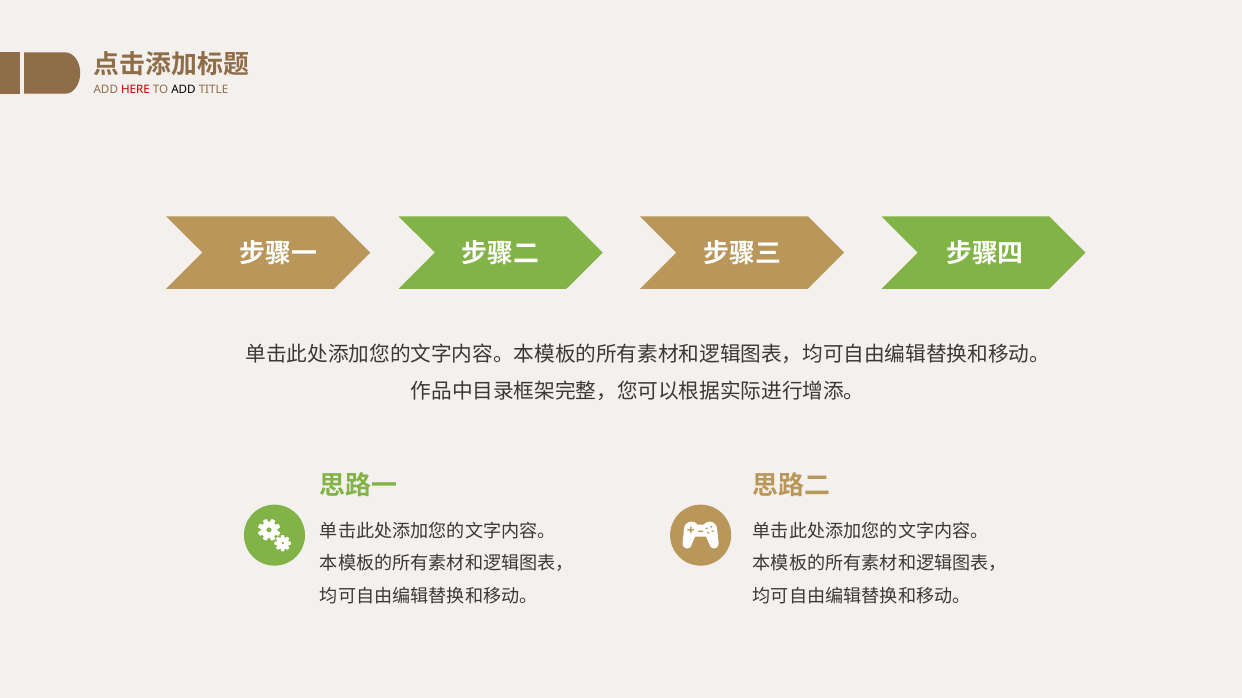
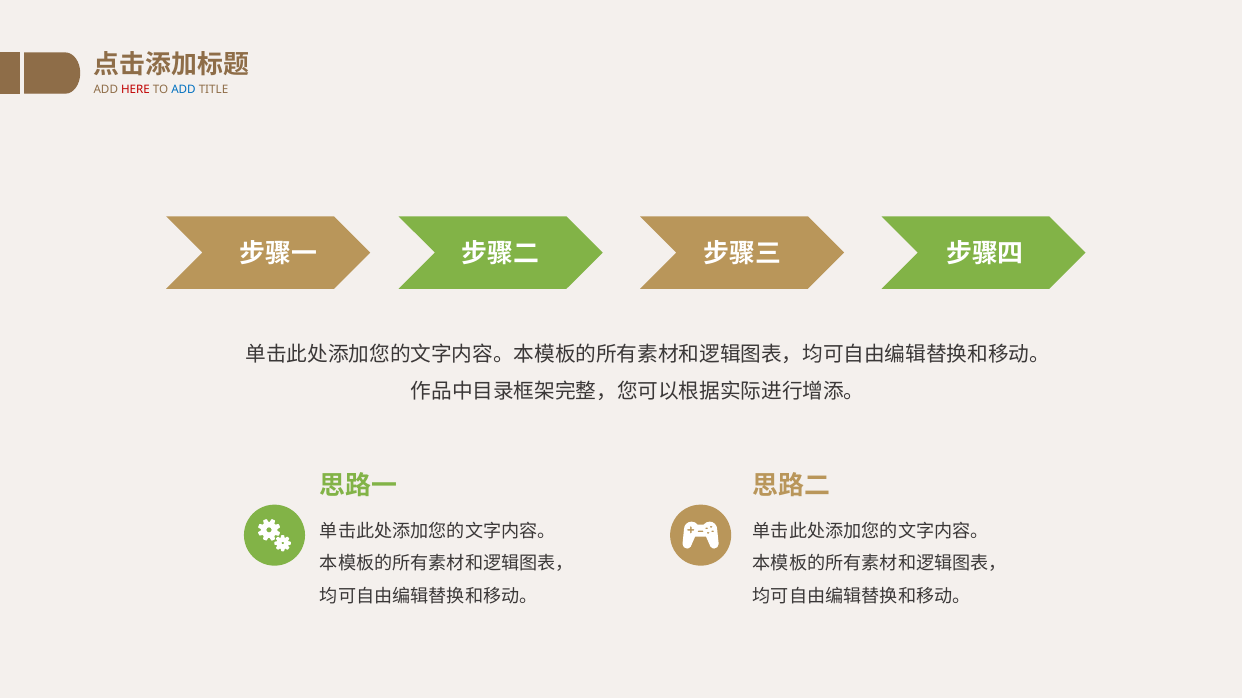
ADD colour: black -> blue (184, 90)
